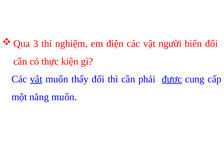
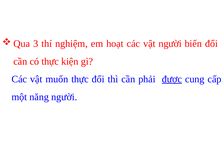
điện: điện -> hoạt (115, 44)
vật underline: present -> none (36, 79)
muốn thấy: thấy -> thực (80, 79)
năng muốn: muốn -> người (64, 97)
